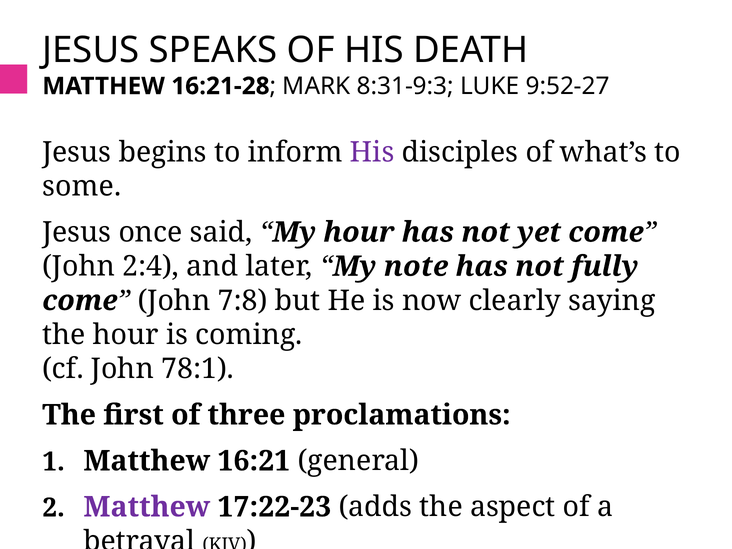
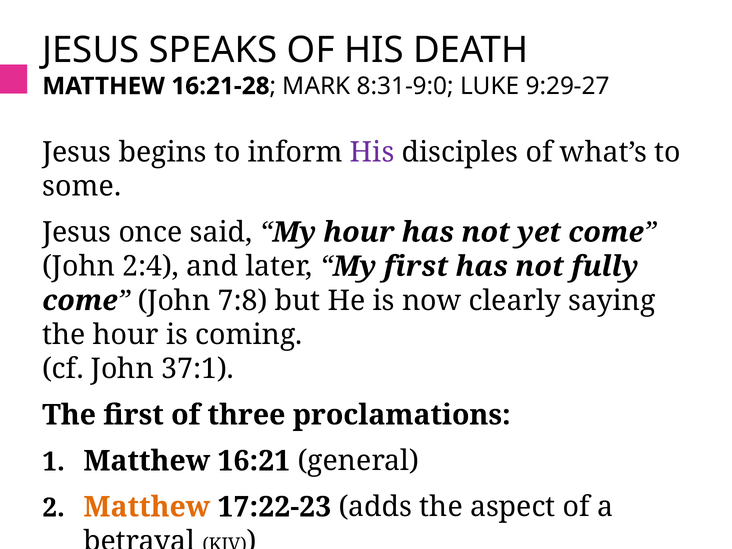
8:31-9:3: 8:31-9:3 -> 8:31-9:0 (405, 86)
9:52-27: 9:52-27 -> 9:29-27 (568, 86)
My note: note -> first (416, 266)
78:1: 78:1 -> 37:1 (198, 369)
Matthew colour: purple -> orange (147, 507)
